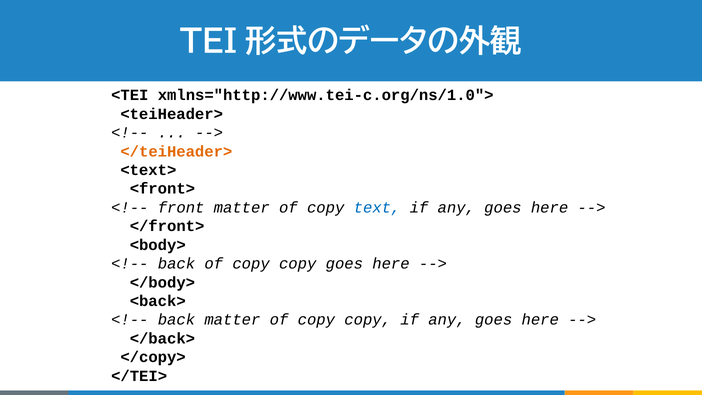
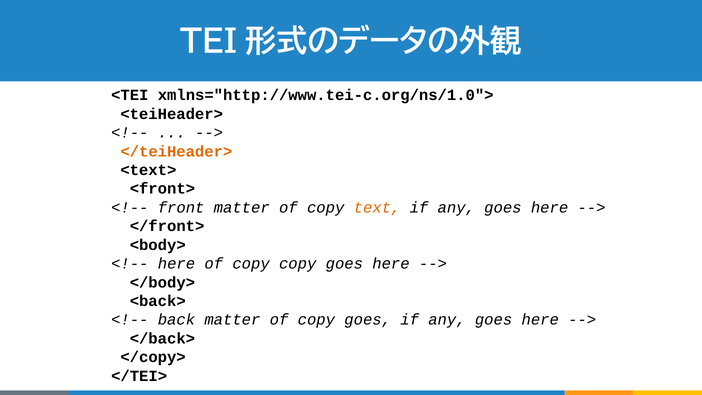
text colour: blue -> orange (377, 207)
back: back -> here (176, 264)
matter of copy copy: copy -> goes (368, 320)
